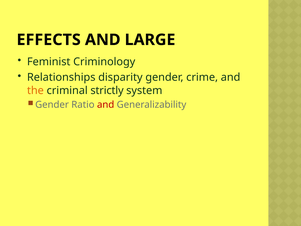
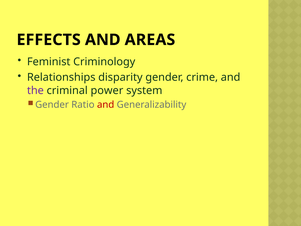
LARGE: LARGE -> AREAS (150, 40)
the colour: orange -> purple (35, 90)
strictly: strictly -> power (107, 90)
